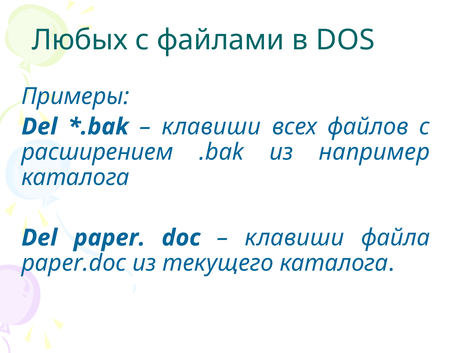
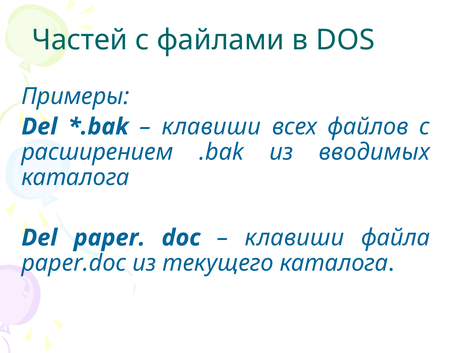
Любых: Любых -> Частей (80, 40)
например: например -> вводимых (374, 152)
